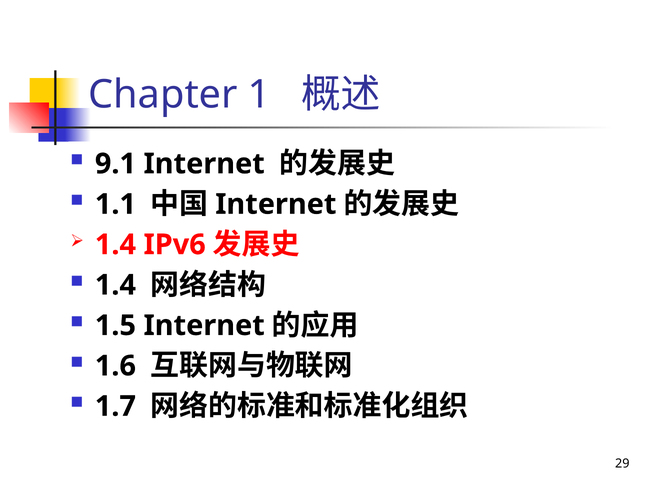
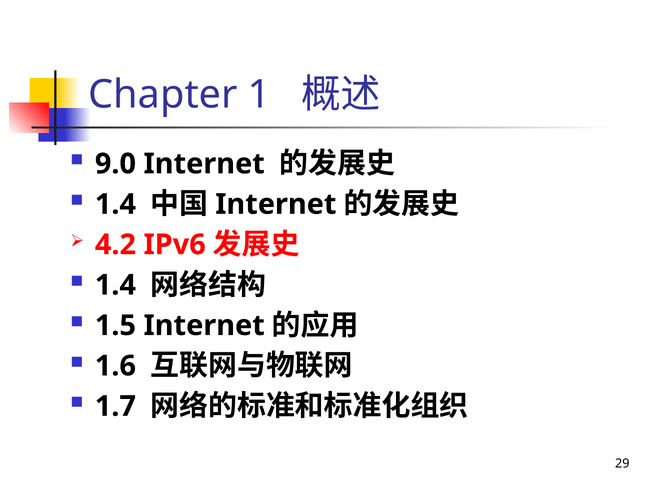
9.1: 9.1 -> 9.0 (115, 164)
1.1: 1.1 -> 1.4 (115, 204)
1.4: 1.4 -> 4.2 (115, 245)
